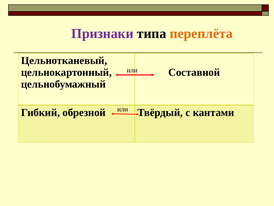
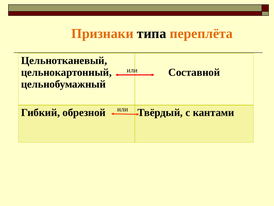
Признаки colour: purple -> orange (102, 33)
